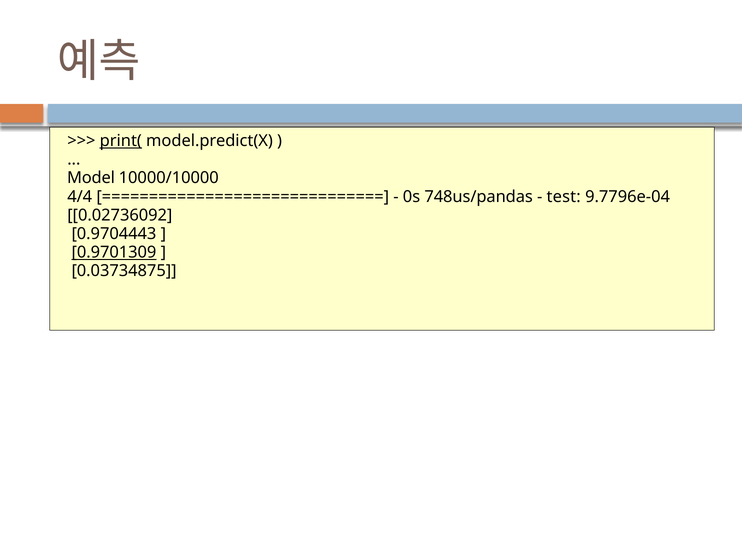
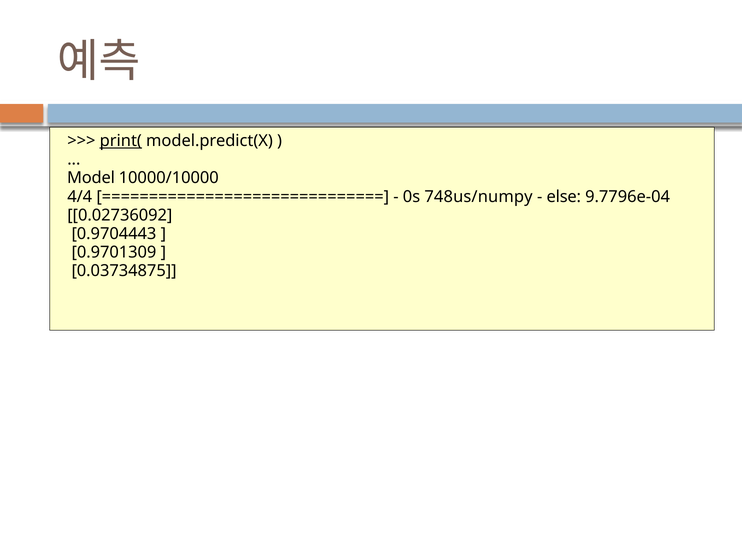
748us/pandas: 748us/pandas -> 748us/numpy (479, 196)
test: test -> else (564, 196)
0.9701309 underline: present -> none (114, 252)
